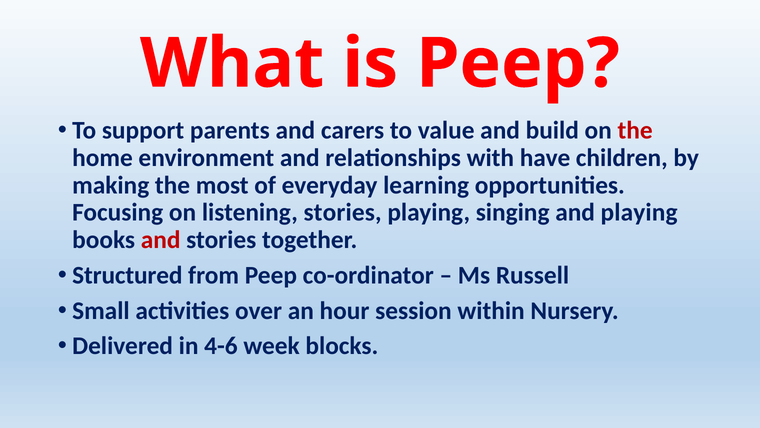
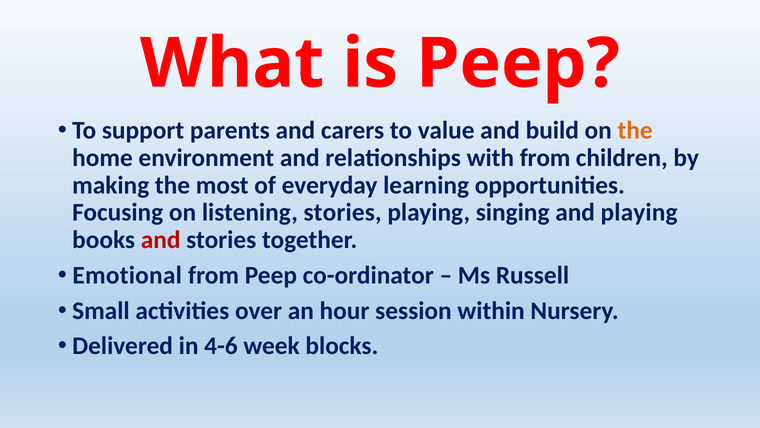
the colour: red -> orange (635, 130)
with have: have -> from (545, 158)
Structured: Structured -> Emotional (127, 275)
